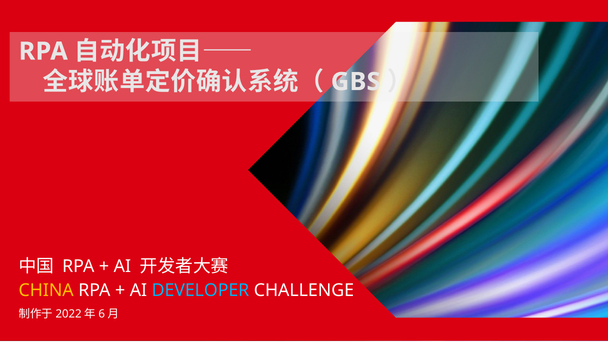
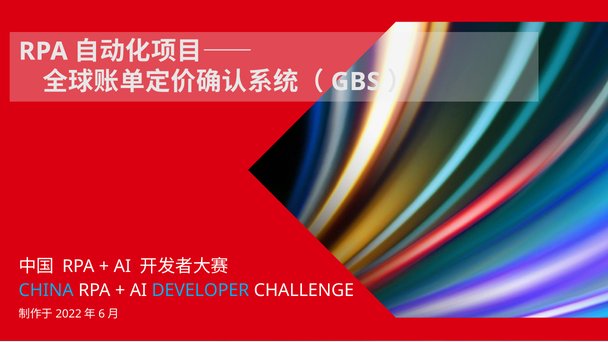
CHINA colour: yellow -> light blue (46, 290)
